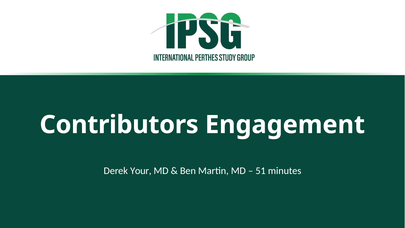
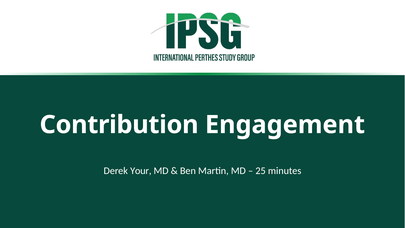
Contributors: Contributors -> Contribution (119, 125)
51: 51 -> 25 (261, 171)
